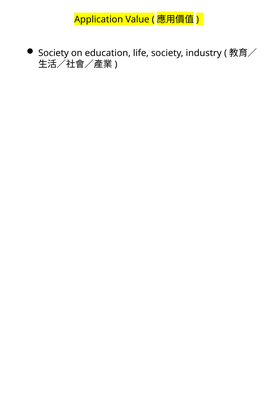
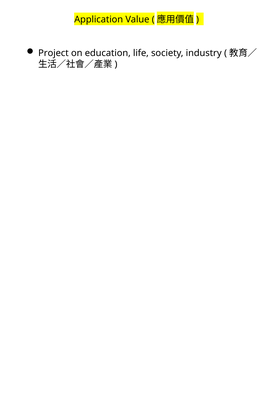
Society: Society -> Project (53, 53)
